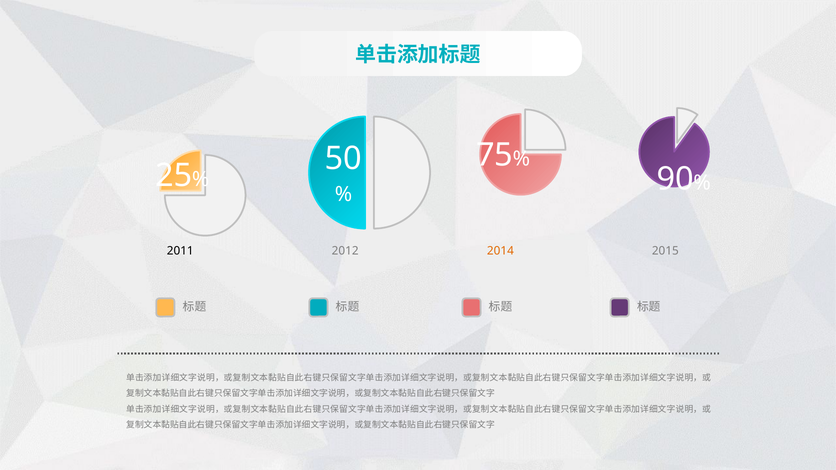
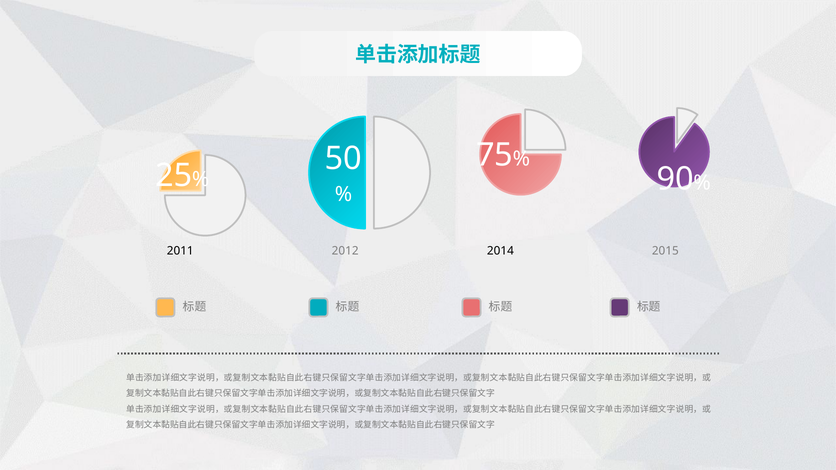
2014 colour: orange -> black (500, 251)
